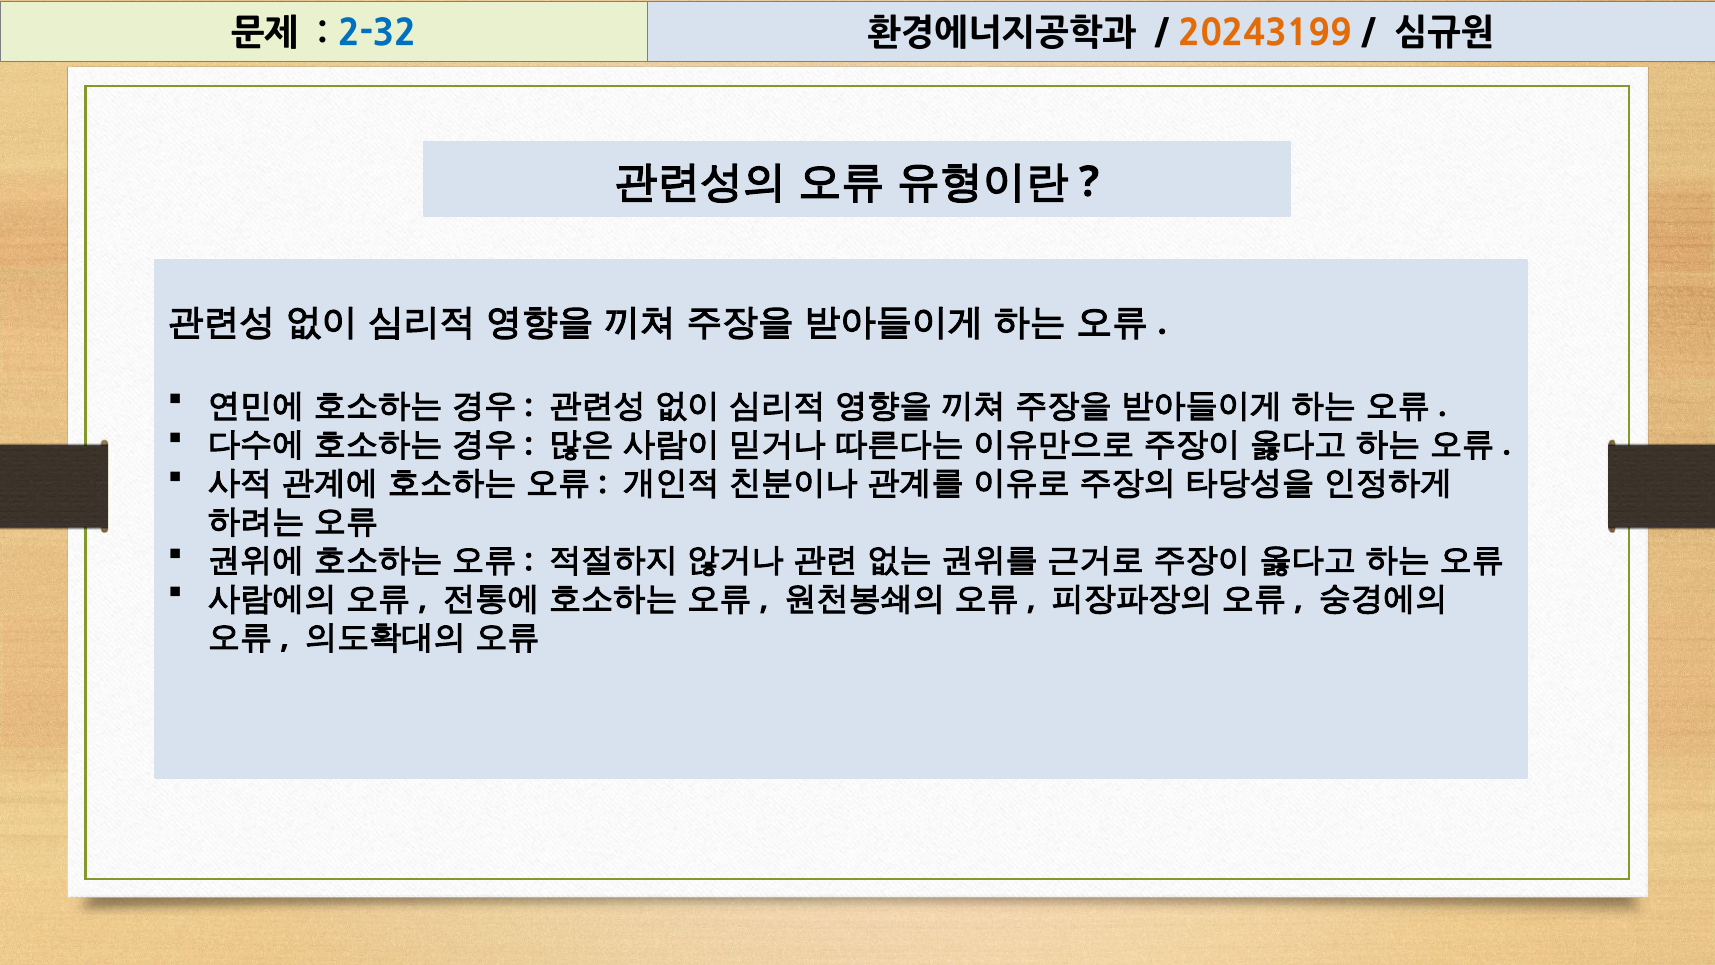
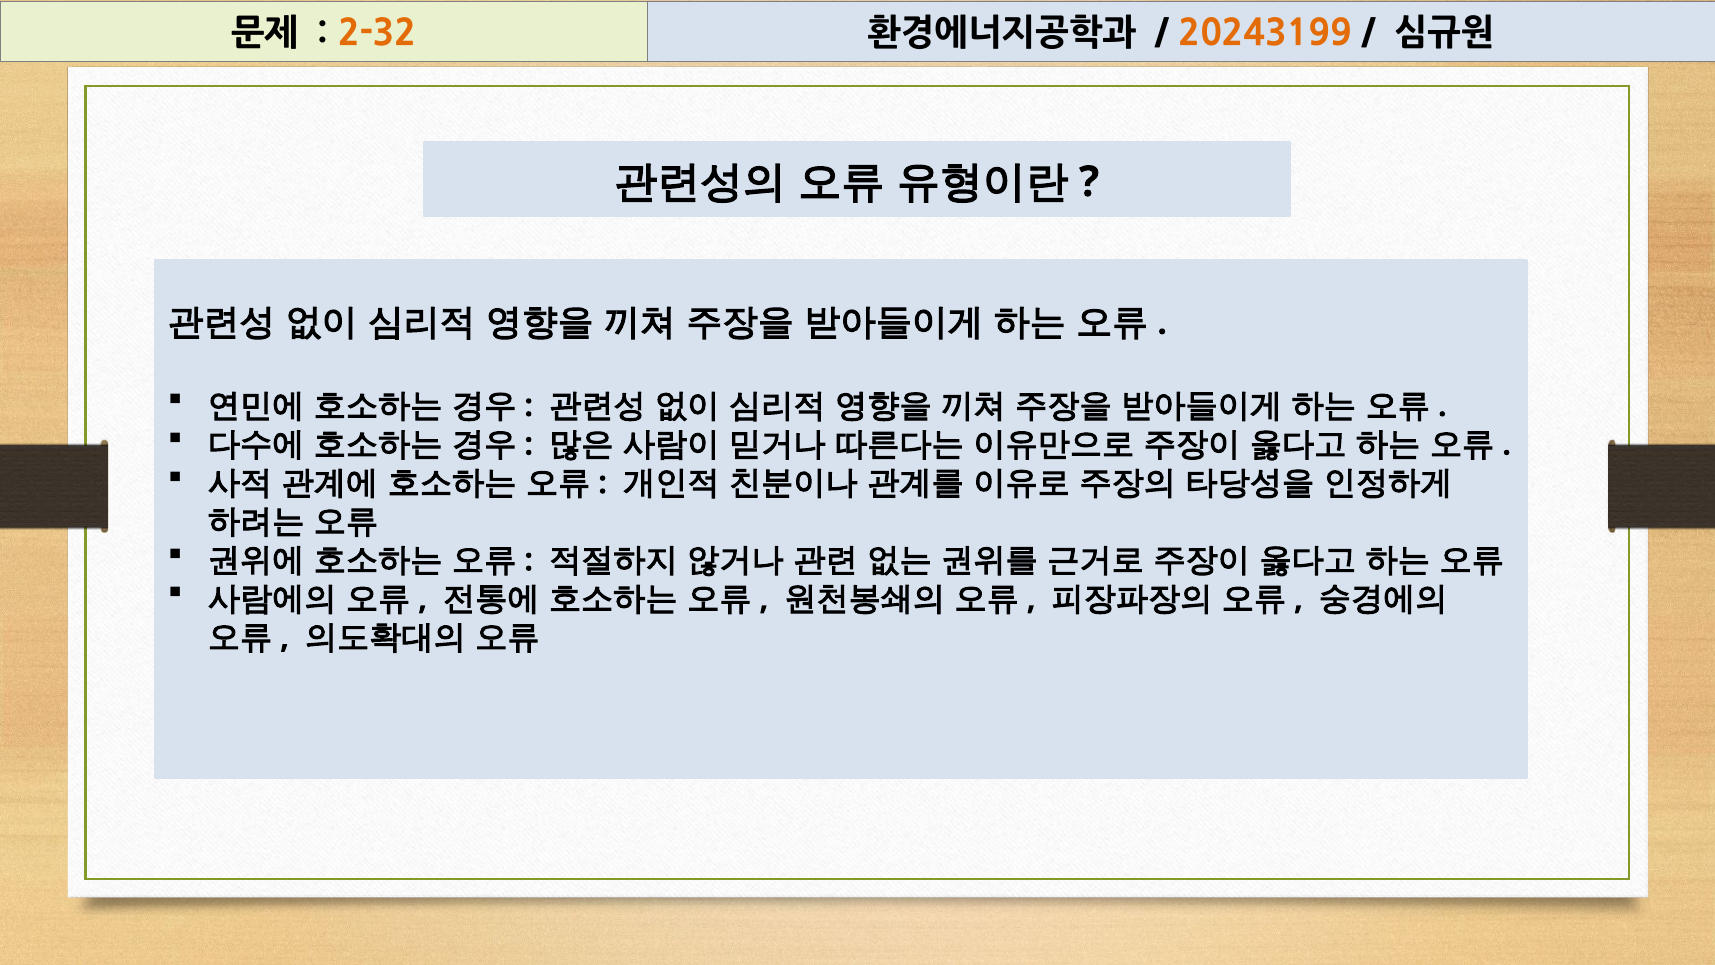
2-32 colour: blue -> orange (377, 34)
